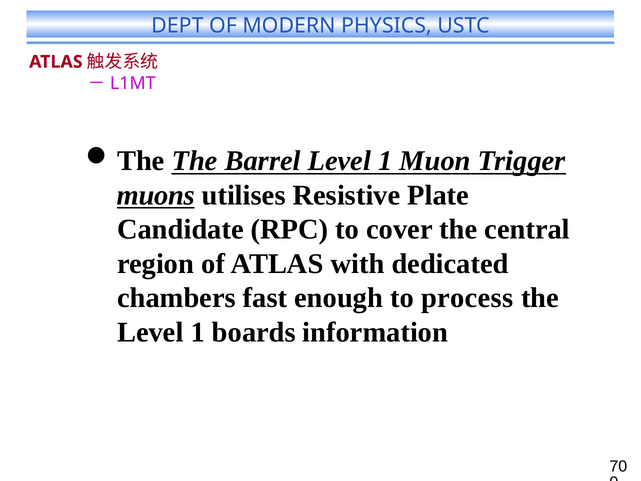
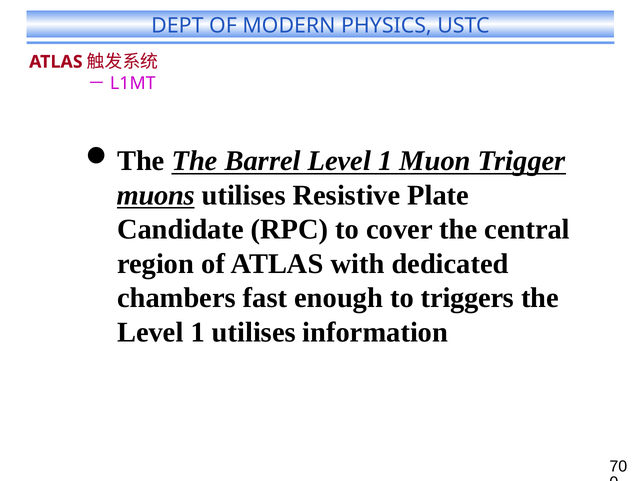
process: process -> triggers (468, 298)
1 boards: boards -> utilises (254, 332)
